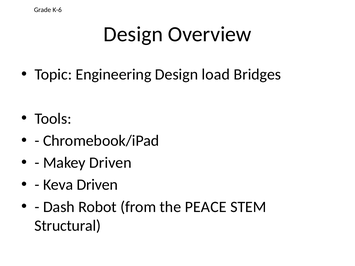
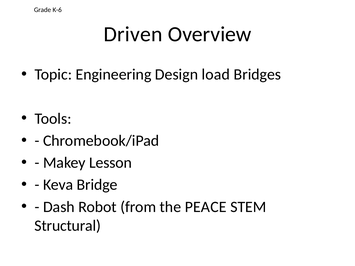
Design: Design -> Driven (133, 34)
Makey Driven: Driven -> Lesson (111, 163)
Keva Driven: Driven -> Bridge (97, 185)
